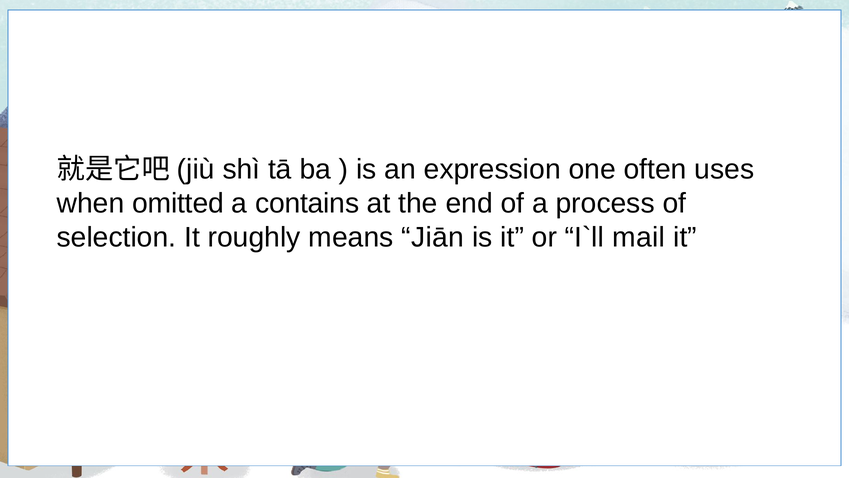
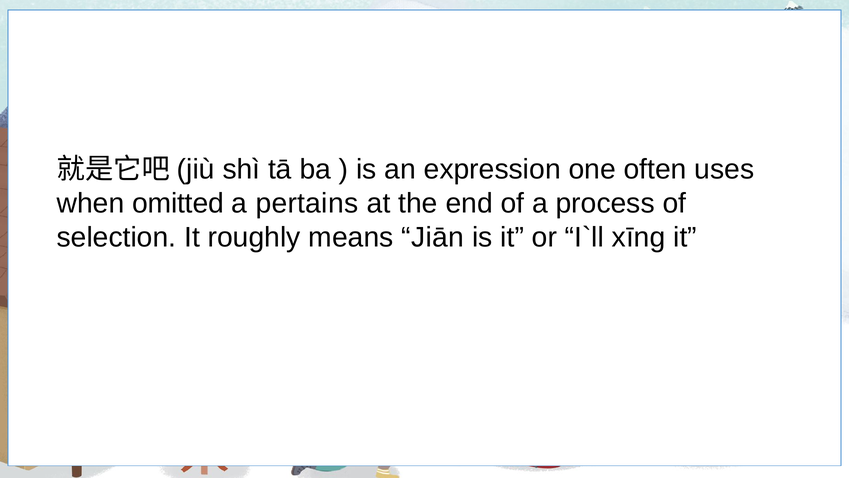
contains: contains -> pertains (307, 203)
mail: mail -> xīng (639, 237)
